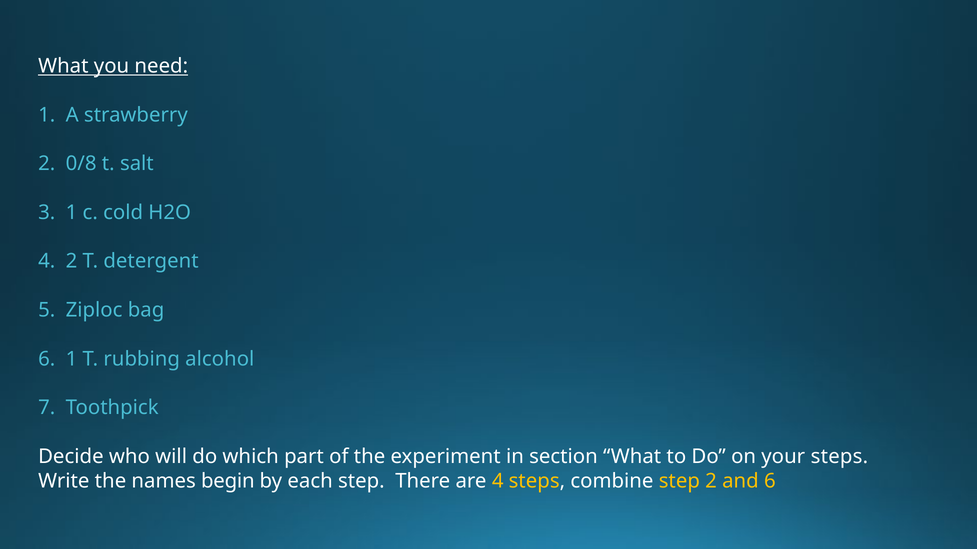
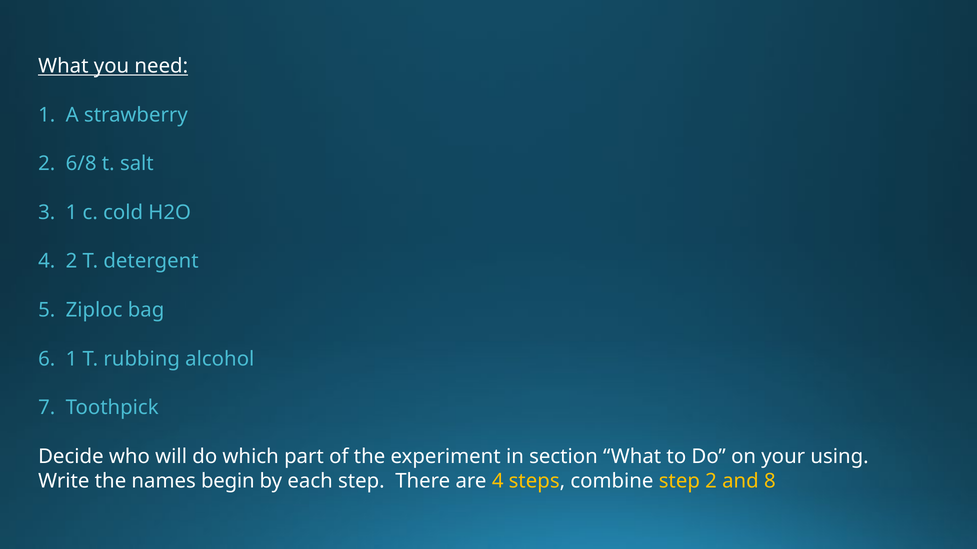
0/8: 0/8 -> 6/8 (81, 164)
your steps: steps -> using (840, 457)
and 6: 6 -> 8 (770, 481)
